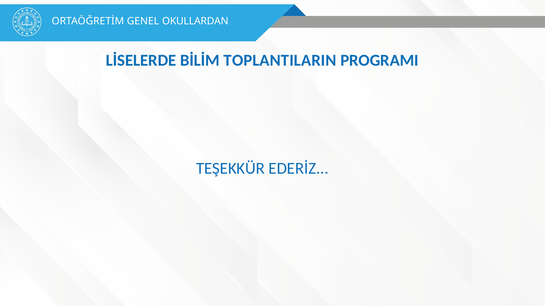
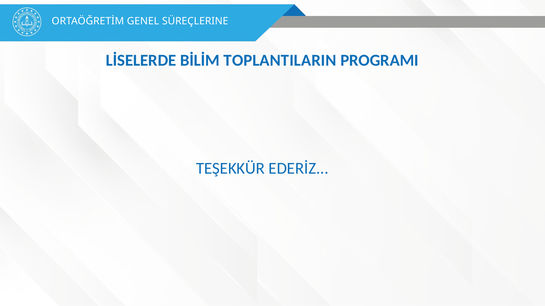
OKULLARDAN: OKULLARDAN -> SÜREÇLERINE (195, 21)
